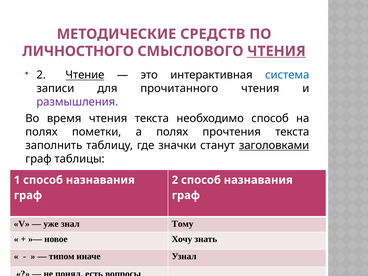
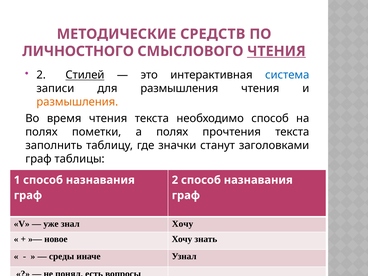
Чтение: Чтение -> Стилей (85, 75)
для прочитанного: прочитанного -> размышления (179, 88)
размышления colour: purple -> orange (77, 102)
заголовками underline: present -> none (274, 145)
знал Тому: Тому -> Хочу (183, 224)
типом: типом -> среды (62, 256)
